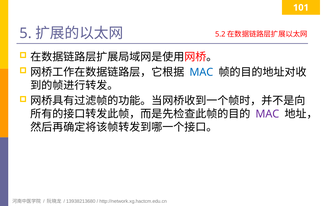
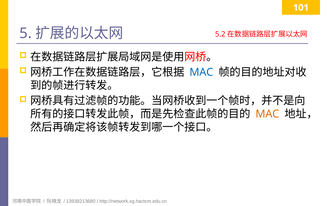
MAC colour: purple -> orange (267, 114)
